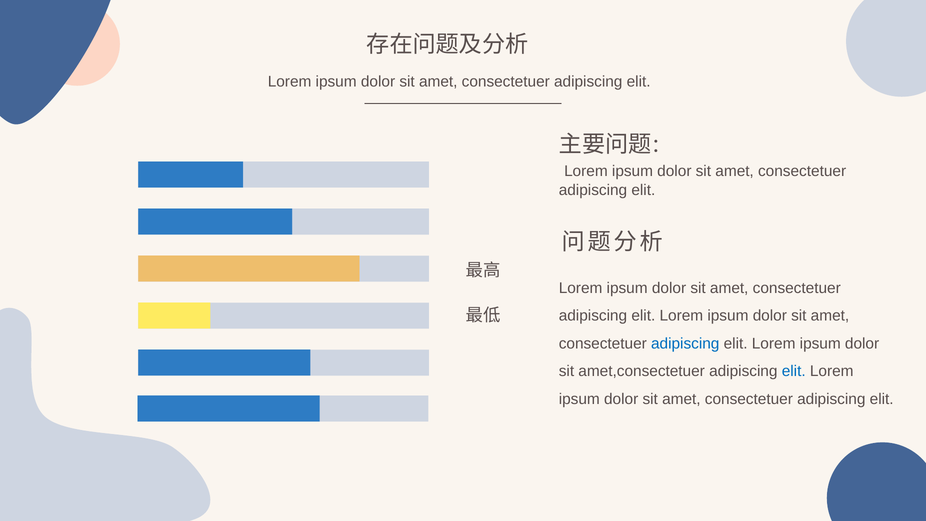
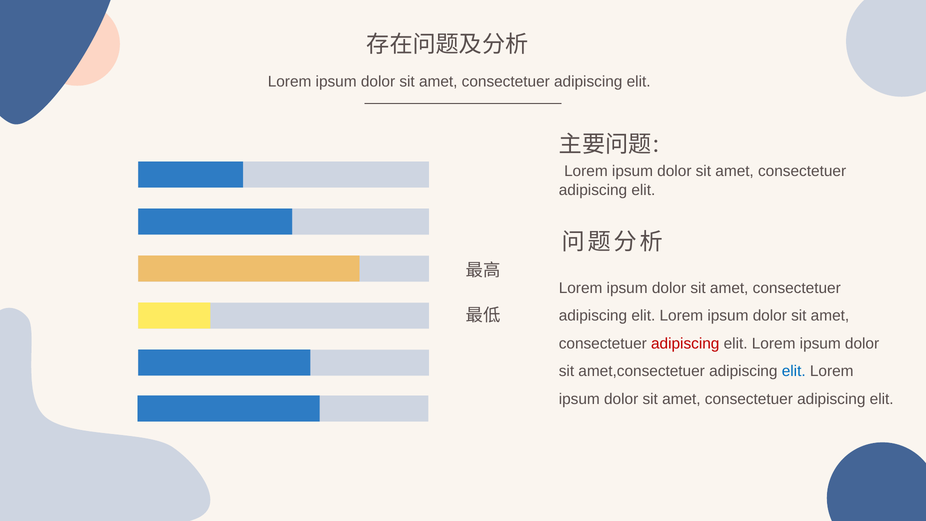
adipiscing colour: blue -> red (685, 343)
